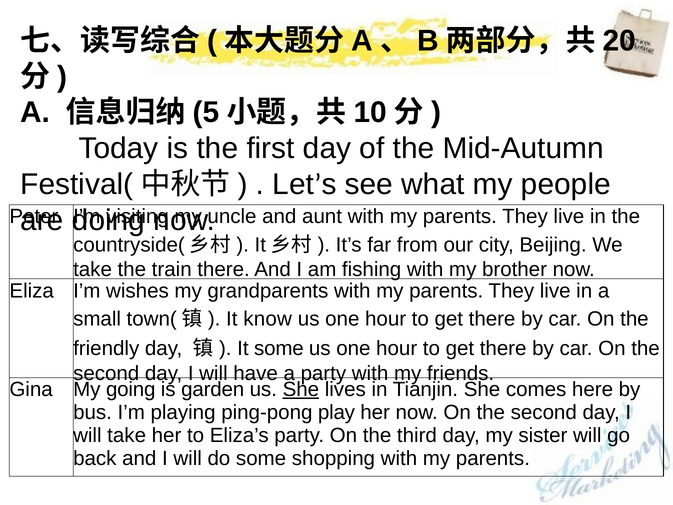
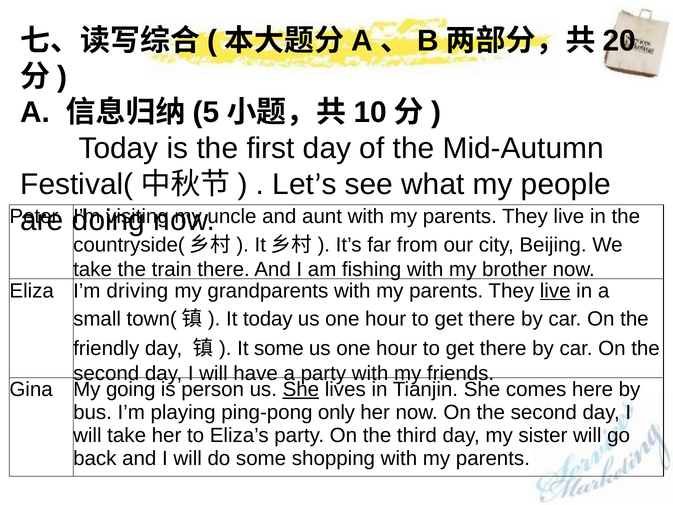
wishes: wishes -> driving (137, 291)
live underline: none -> present (555, 291)
It know: know -> today (268, 319)
garden: garden -> person (213, 389)
play: play -> only (336, 412)
